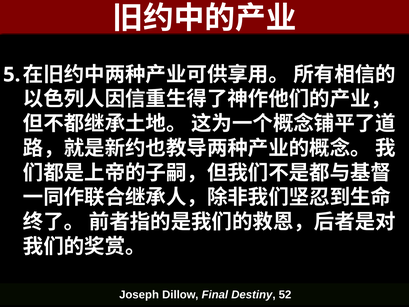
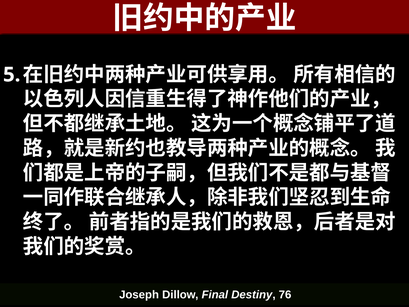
52: 52 -> 76 (285, 295)
